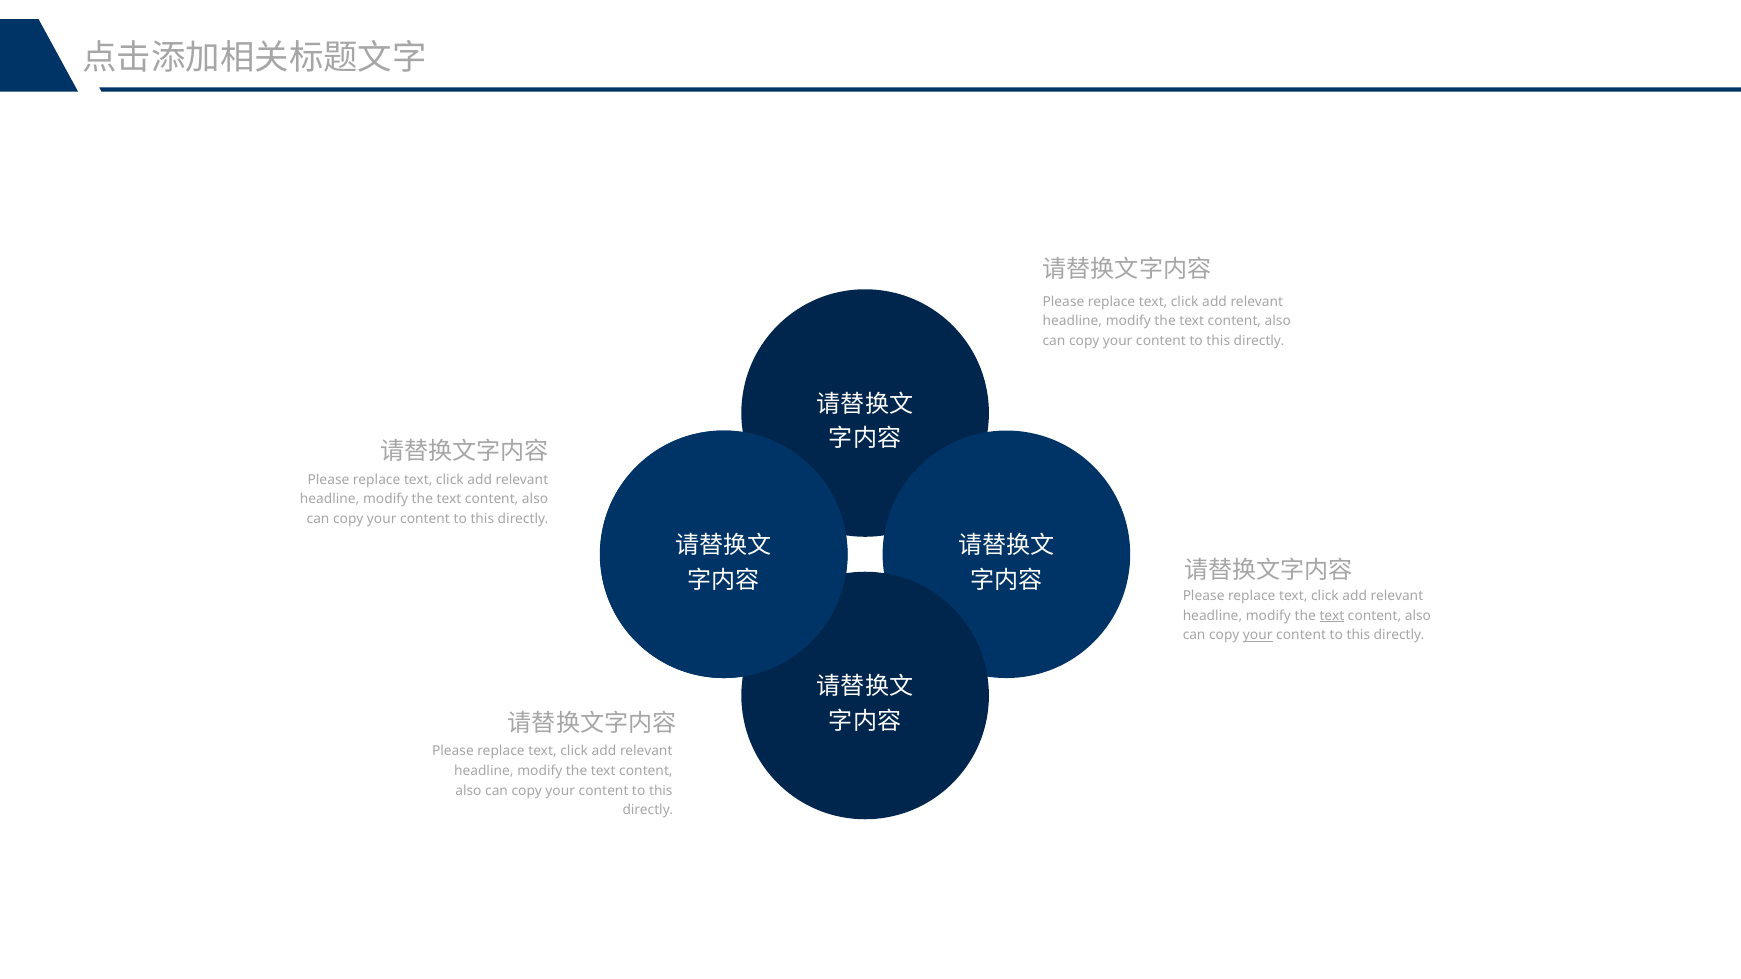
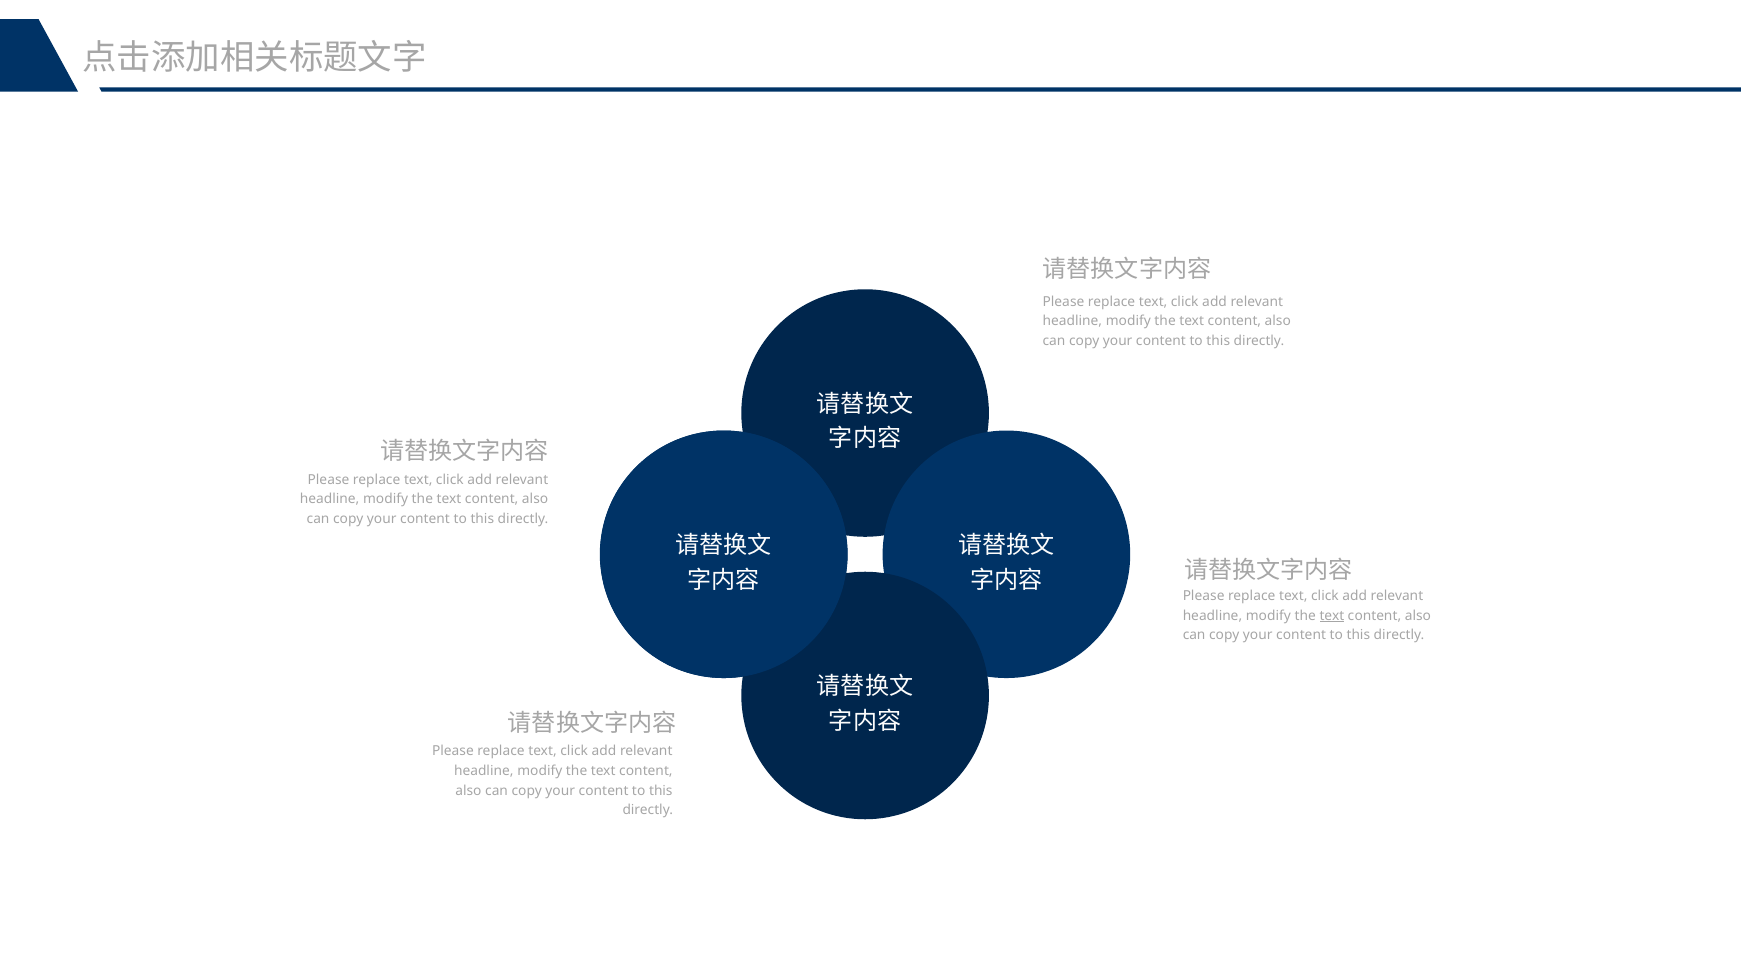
your underline: present -> none (1258, 635)
